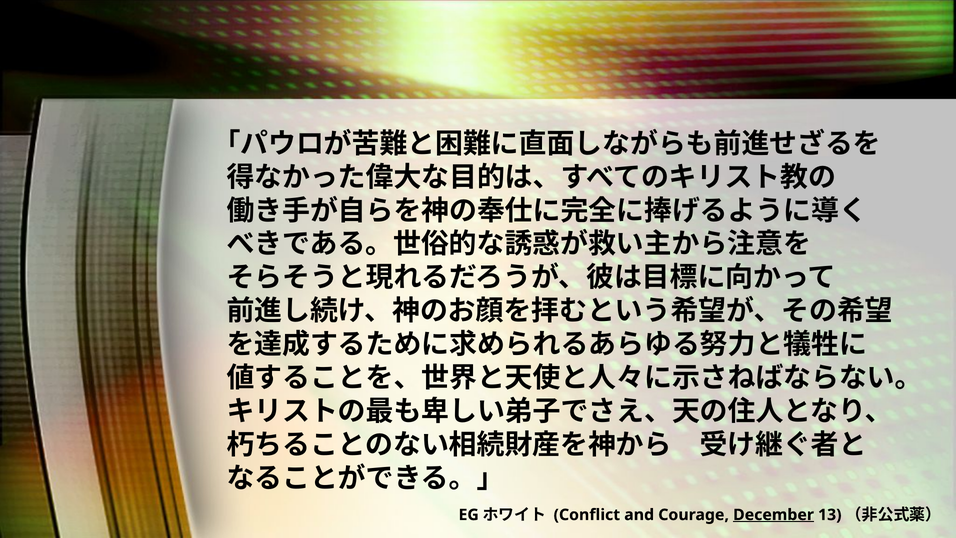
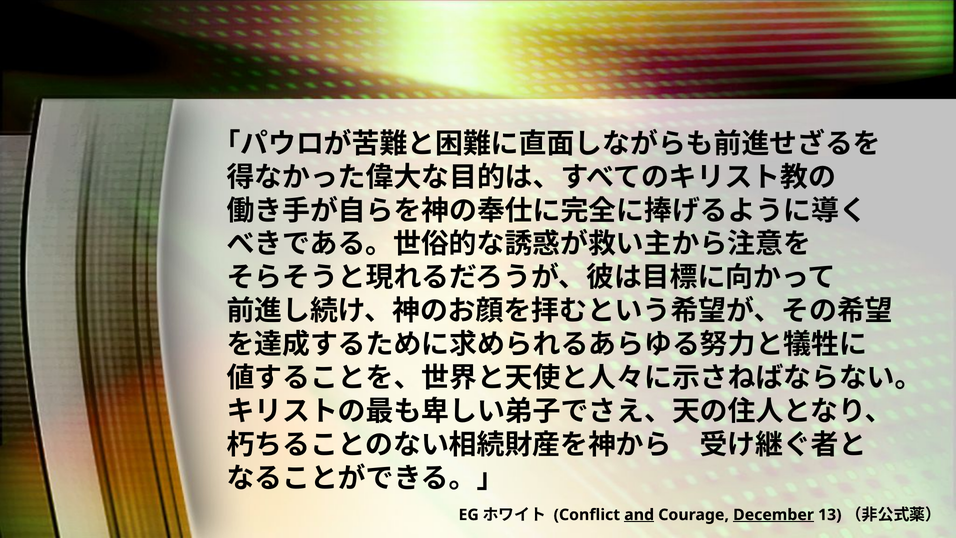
and underline: none -> present (639, 515)
